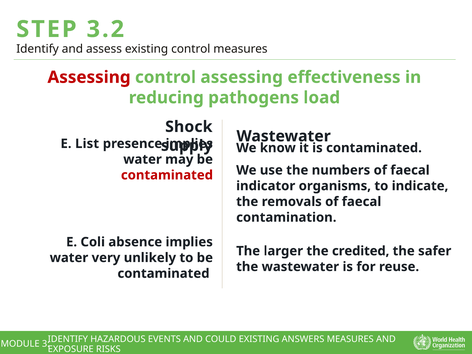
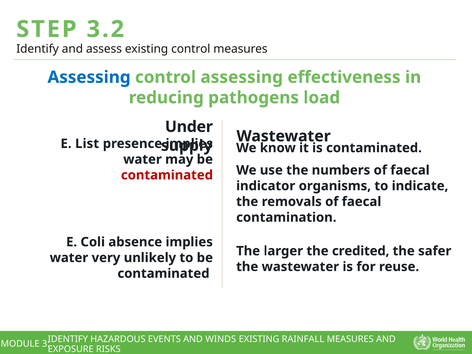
Assessing colour: red -> blue (89, 77)
Shock: Shock -> Under (189, 127)
COULD: COULD -> WINDS (221, 339)
ANSWERS: ANSWERS -> RAINFALL (303, 339)
